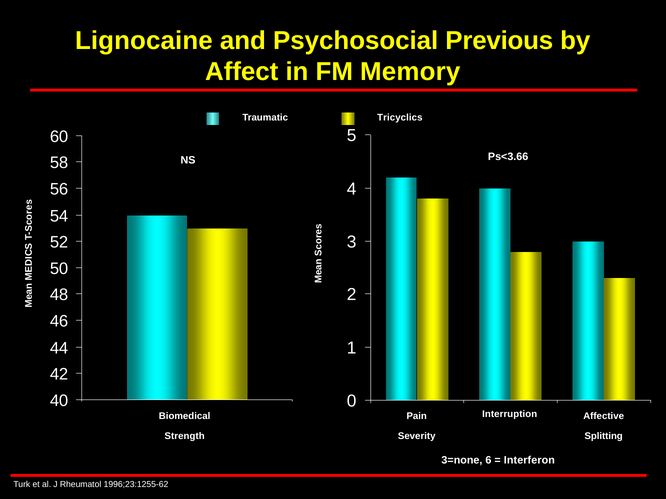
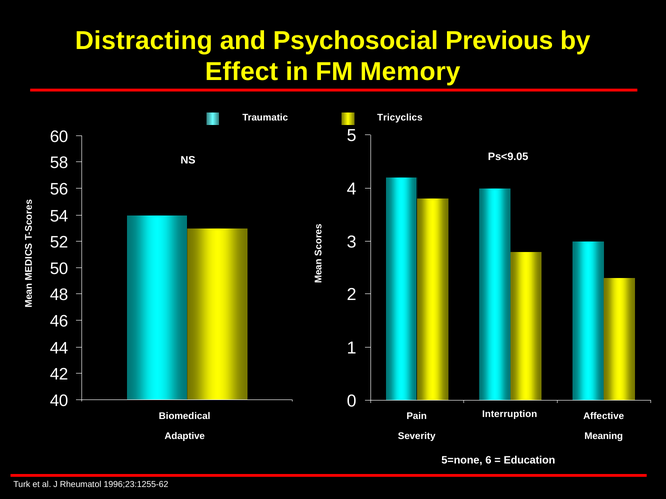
Lignocaine: Lignocaine -> Distracting (144, 41)
Affect: Affect -> Effect (242, 72)
Ps<3.66: Ps<3.66 -> Ps<9.05 (508, 157)
Strength: Strength -> Adaptive (185, 437)
Splitting: Splitting -> Meaning (604, 437)
3=none: 3=none -> 5=none (462, 460)
Interferon: Interferon -> Education (529, 460)
